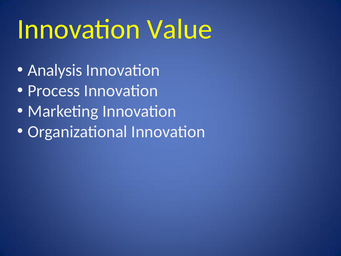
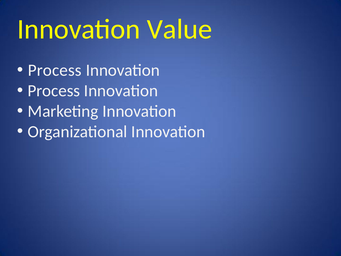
Analysis: Analysis -> Process (55, 70)
